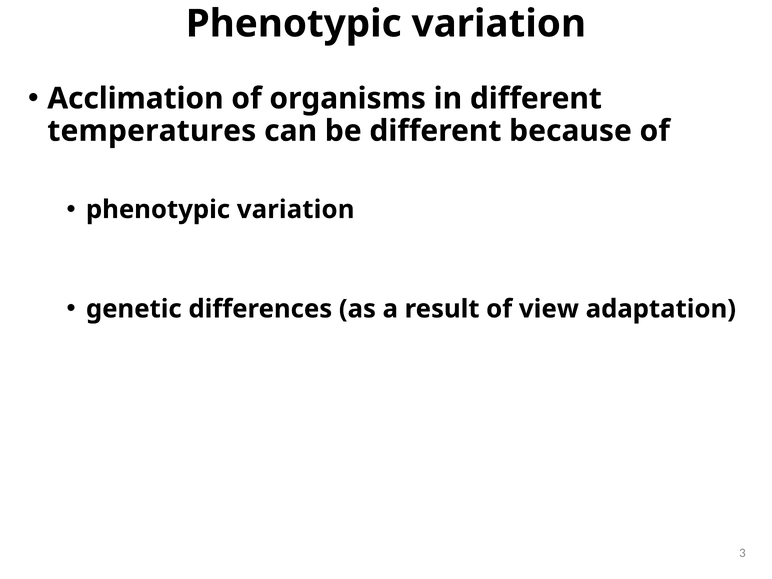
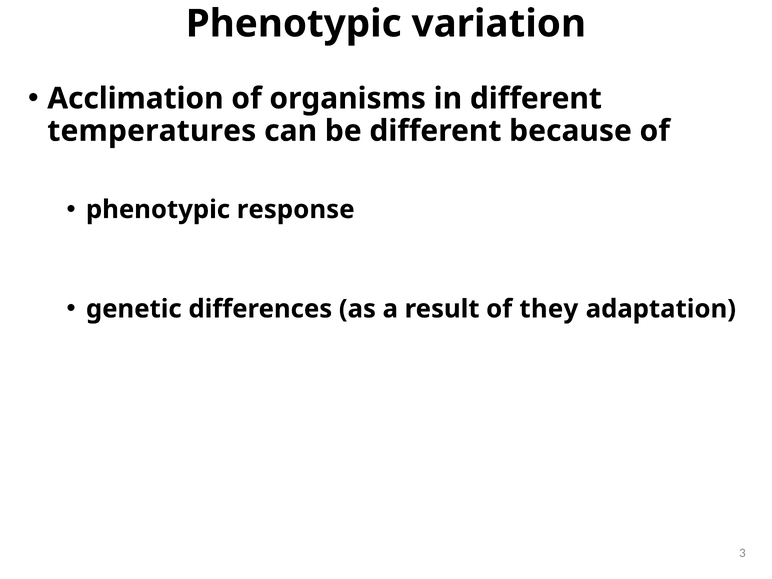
variation: variation -> response (296, 210)
view: view -> they (549, 309)
